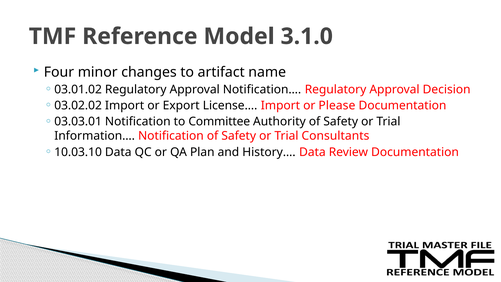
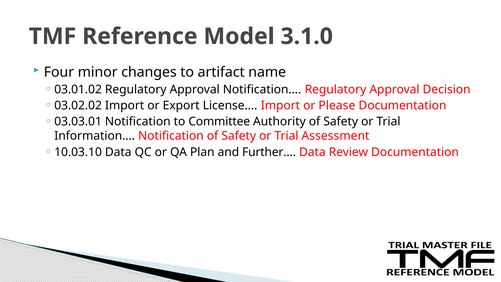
Consultants: Consultants -> Assessment (335, 136)
History…: History… -> Further… (269, 152)
